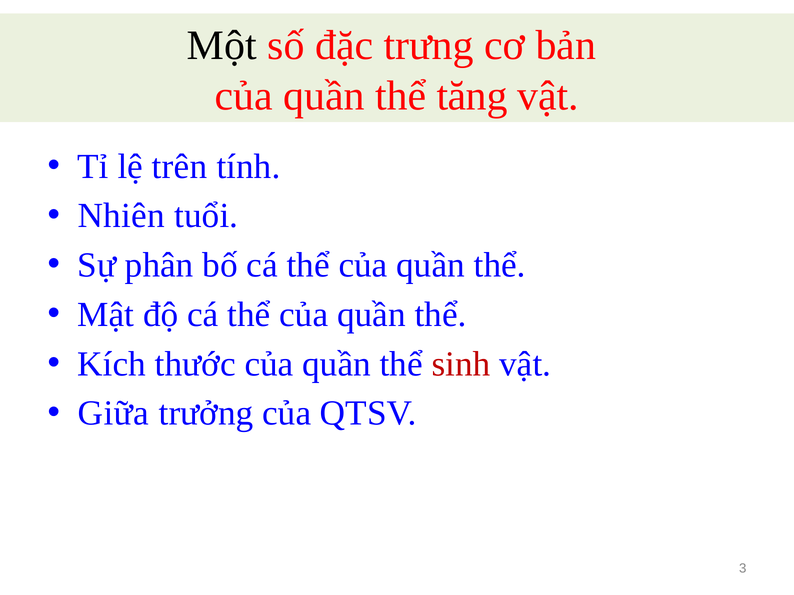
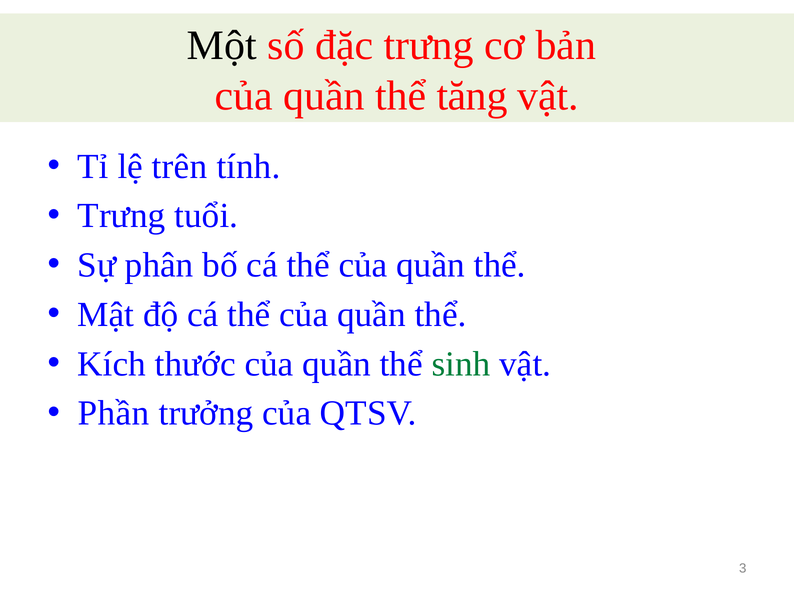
Nhiên: Nhiên -> Trưng (121, 216)
sinh colour: red -> green (461, 364)
Giữa: Giữa -> Phần (113, 414)
